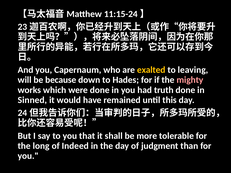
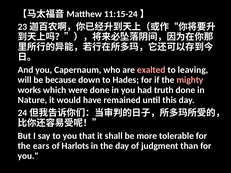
exalted colour: yellow -> pink (151, 70)
Sinned: Sinned -> Nature (32, 100)
long: long -> ears (41, 146)
Indeed: Indeed -> Harlots (75, 146)
